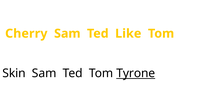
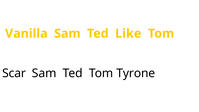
Cherry: Cherry -> Vanilla (26, 34)
Skin: Skin -> Scar (14, 73)
Tyrone underline: present -> none (136, 73)
